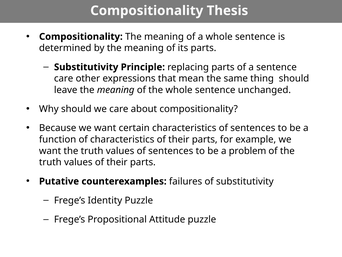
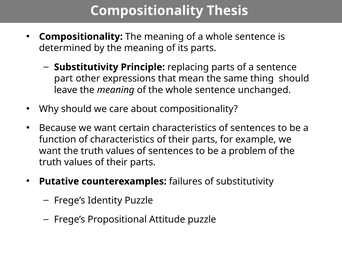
care: care -> part (64, 78)
